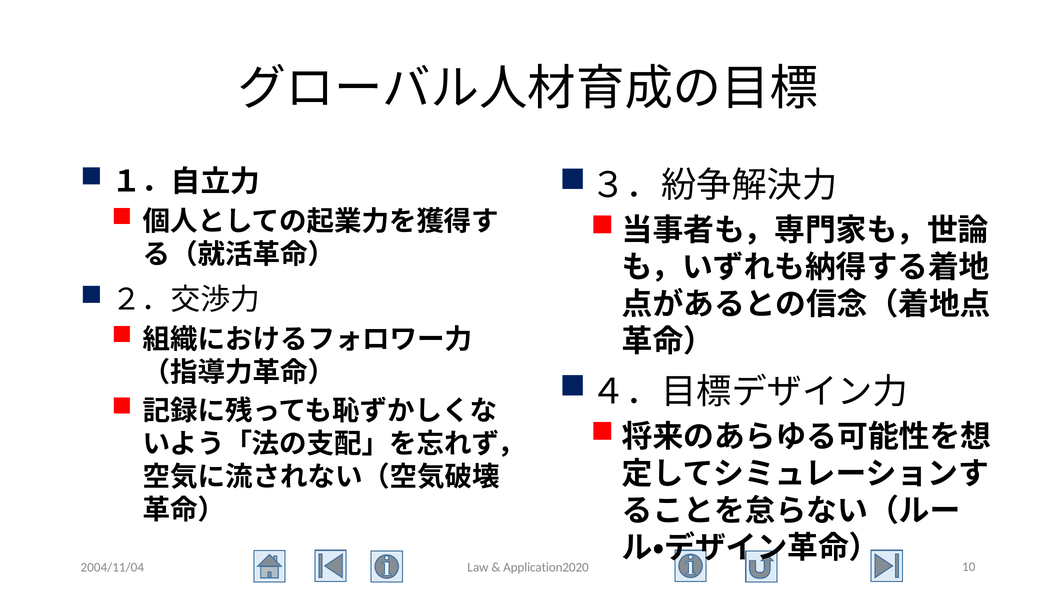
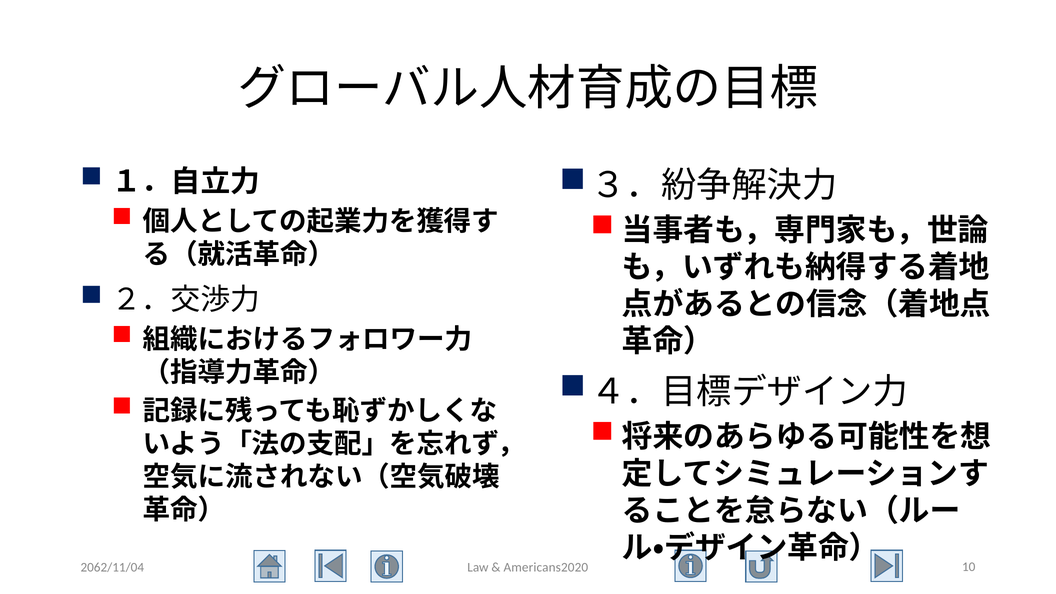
2004/11/04: 2004/11/04 -> 2062/11/04 (112, 567)
Application2020: Application2020 -> Americans2020 (546, 567)
